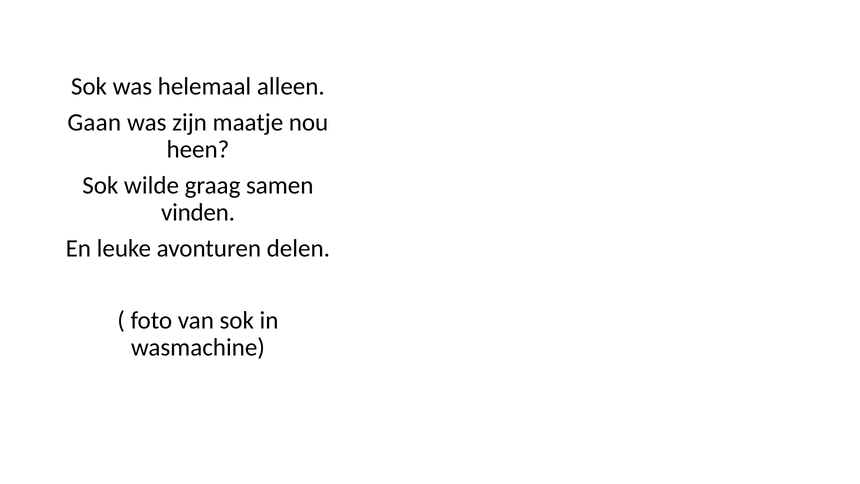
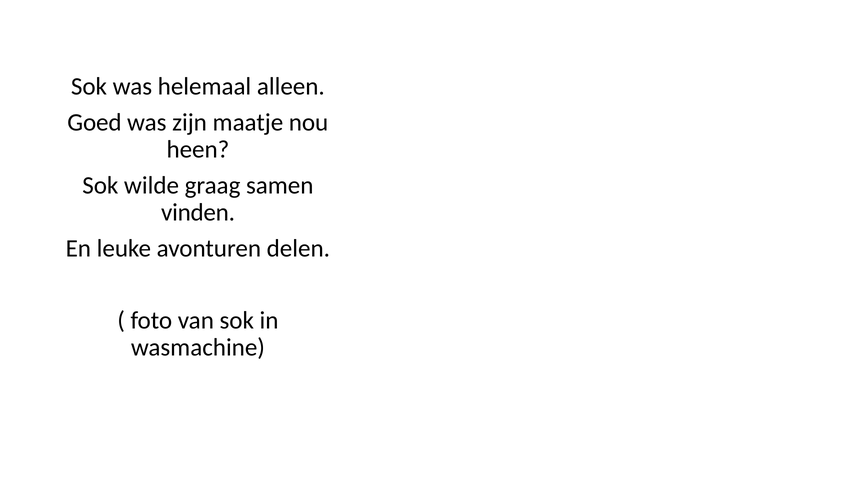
Gaan: Gaan -> Goed (94, 122)
